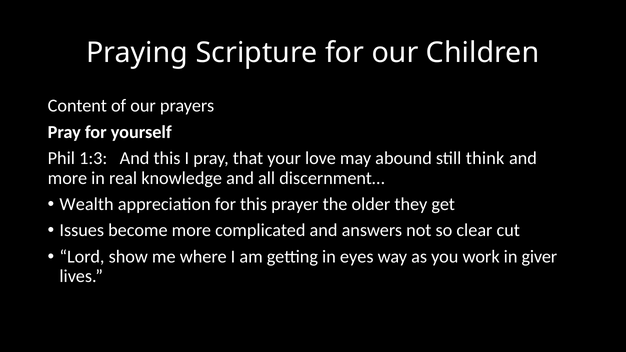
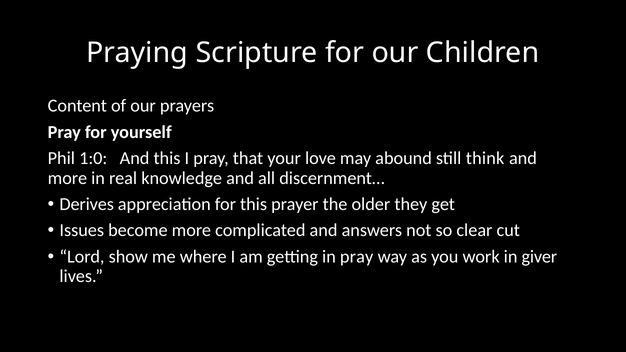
1:3: 1:3 -> 1:0 (93, 158)
Wealth: Wealth -> Derives (87, 204)
in eyes: eyes -> pray (357, 257)
